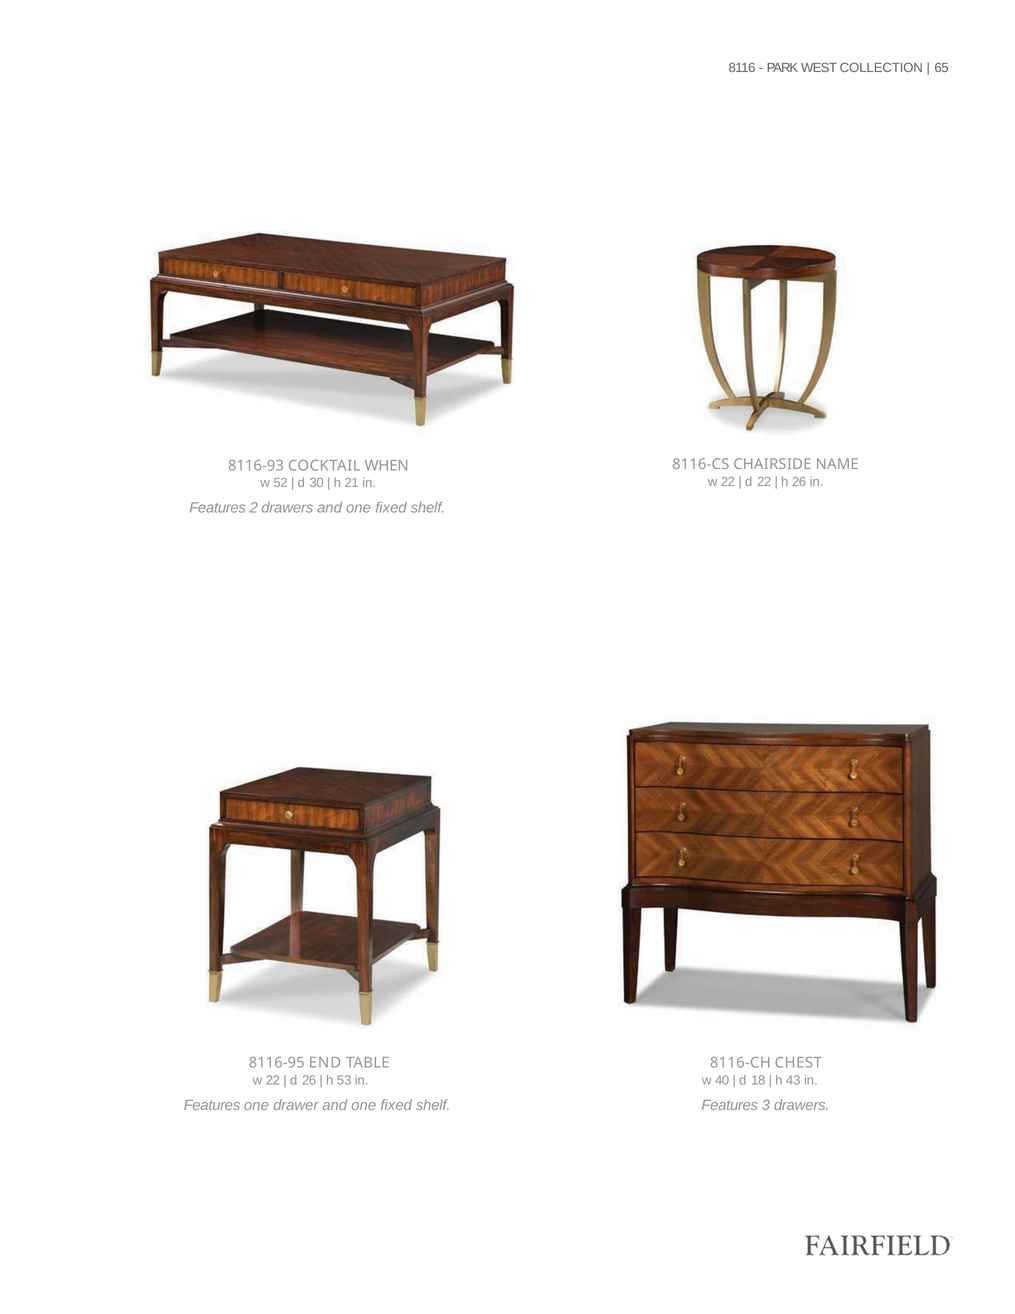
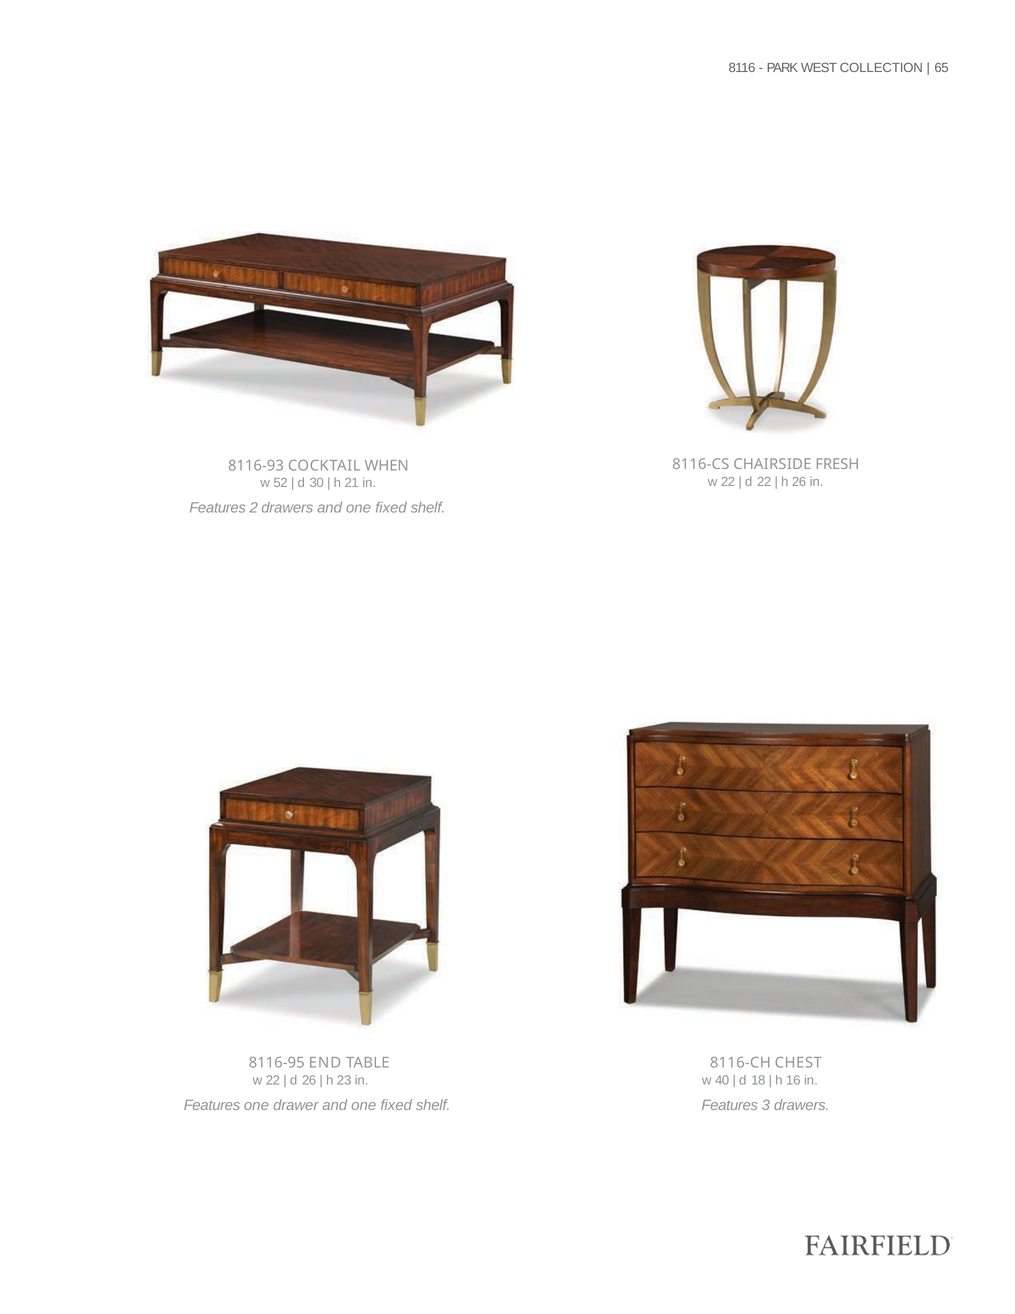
NAME: NAME -> FRESH (837, 464)
53: 53 -> 23 (344, 1080)
43: 43 -> 16 (793, 1080)
